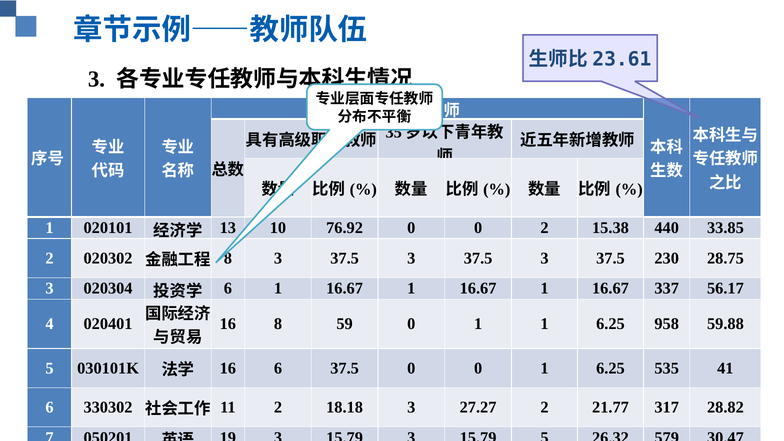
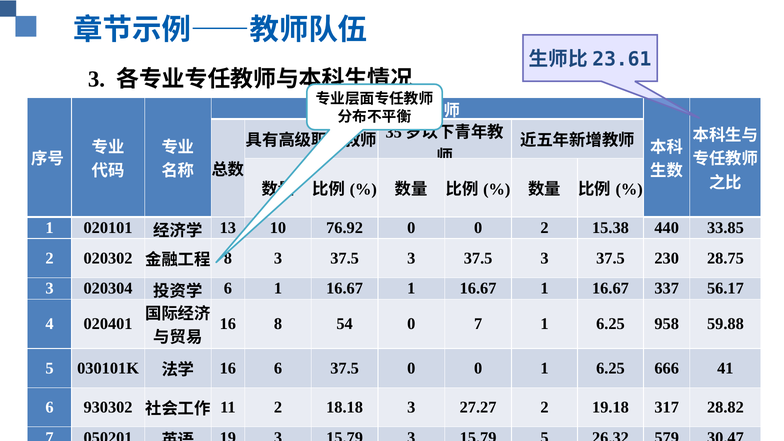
59: 59 -> 54 (345, 324)
1: 1 -> 7 (478, 324)
535: 535 -> 666 (667, 368)
330302: 330302 -> 930302 (108, 407)
21.77: 21.77 -> 19.18 (611, 407)
